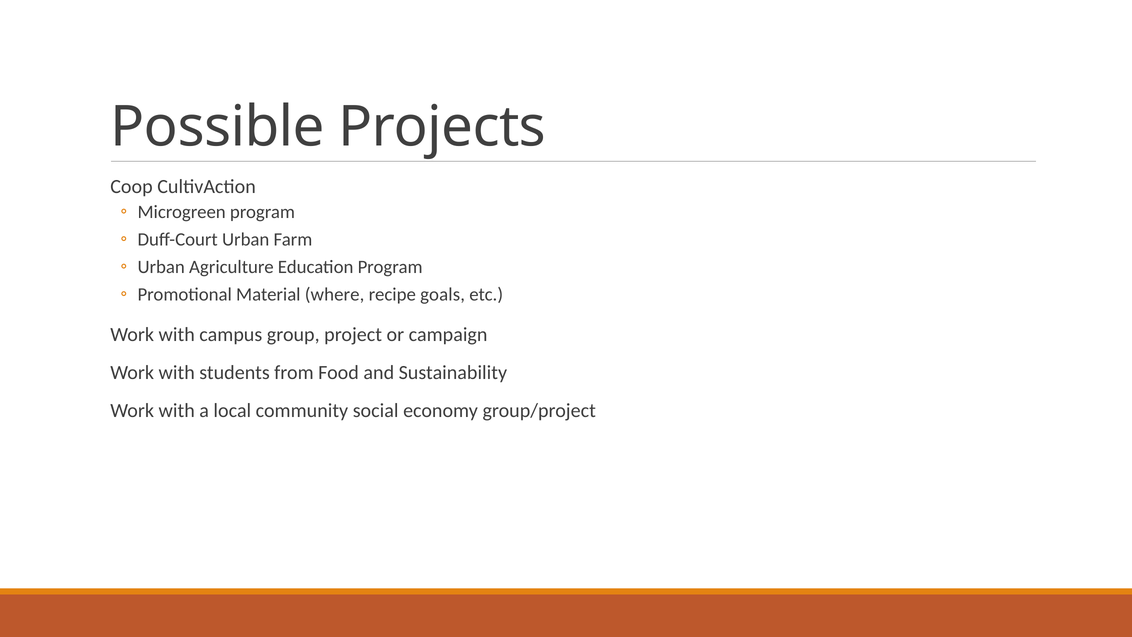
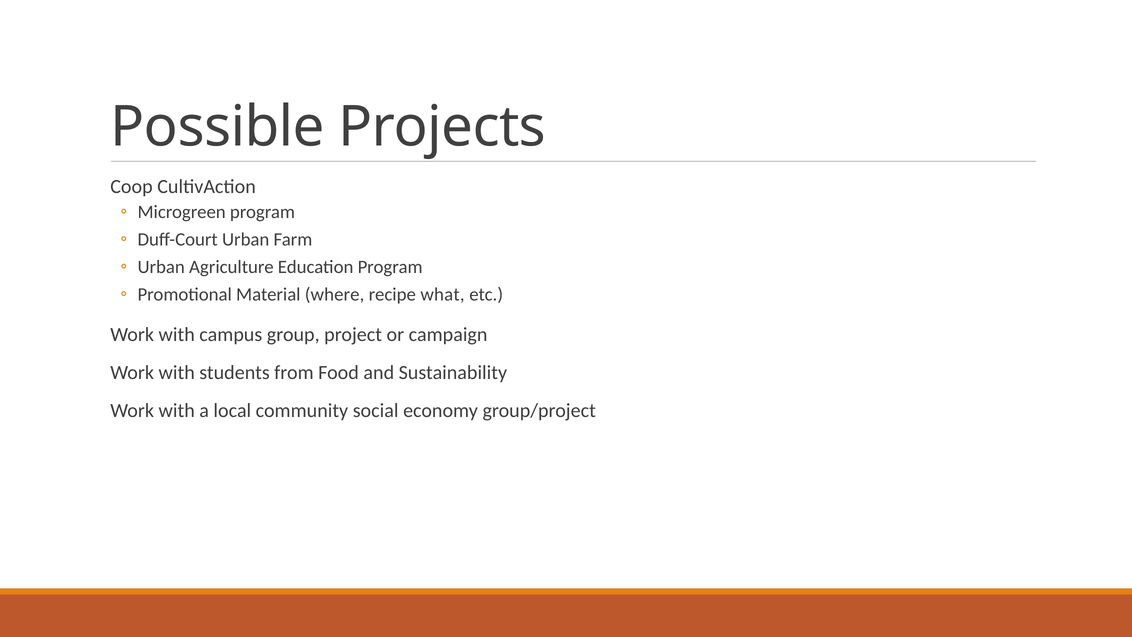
goals: goals -> what (443, 294)
